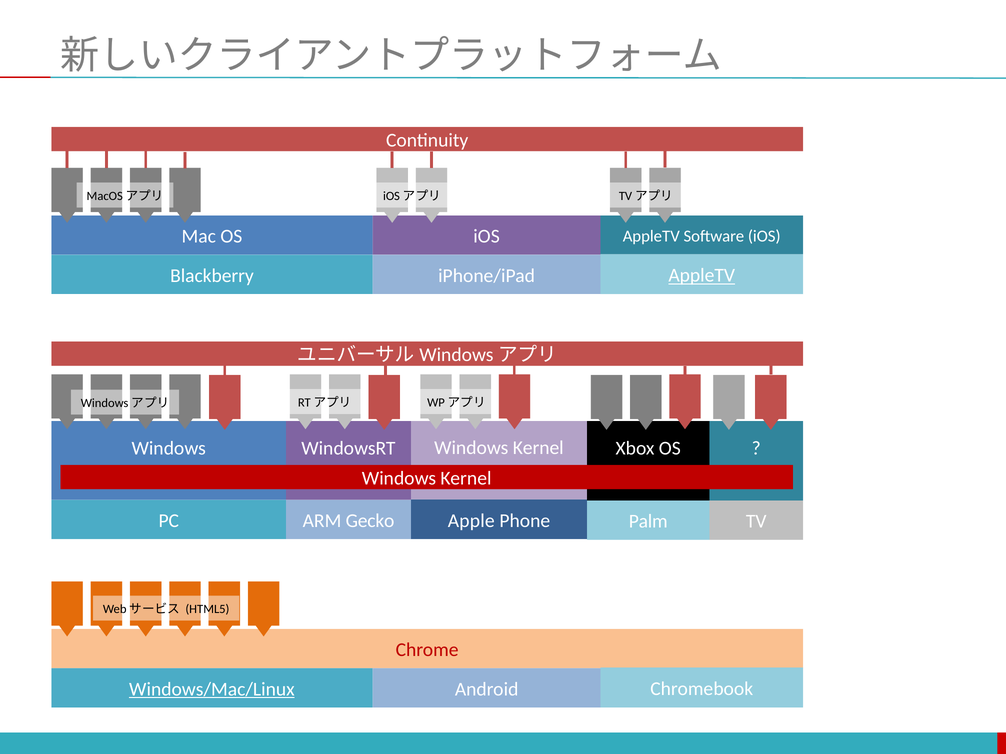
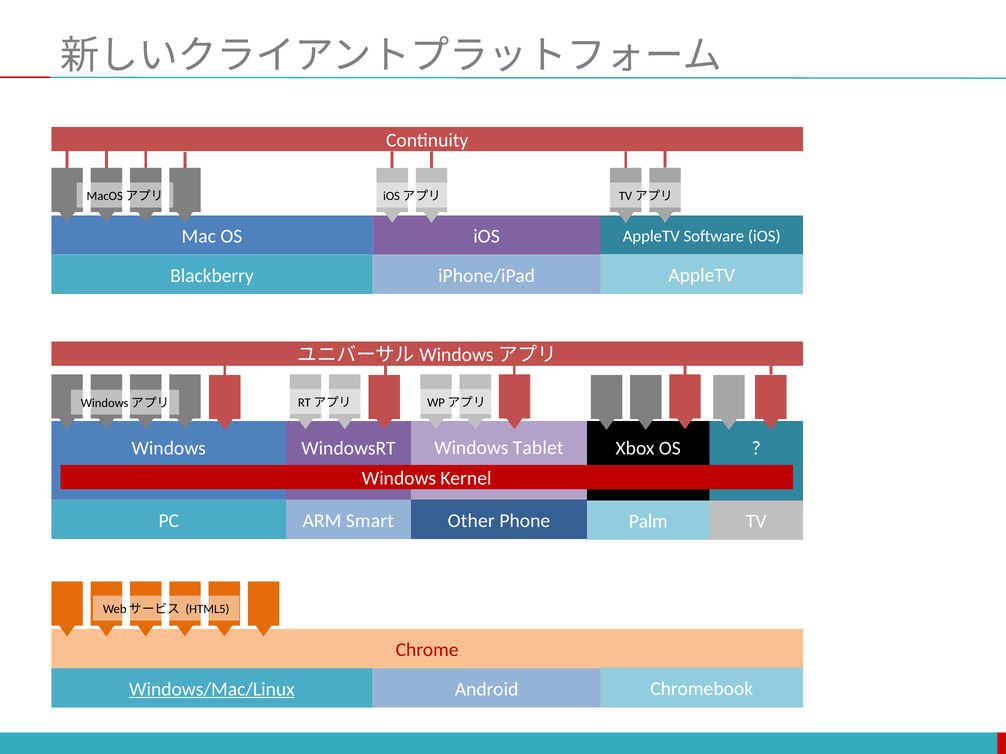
AppleTV underline: present -> none (702, 276)
Kernel: Kernel -> Tablet (538, 448)
Apple: Apple -> Other (471, 521)
Gecko: Gecko -> Smart (370, 521)
